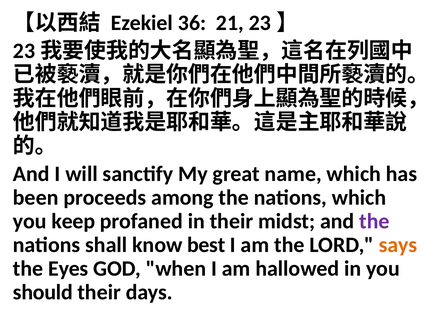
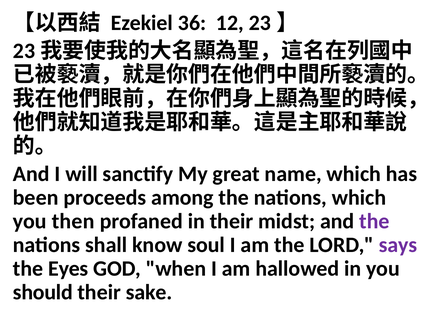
21: 21 -> 12 (230, 23)
keep: keep -> then (73, 221)
best: best -> soul (206, 245)
says colour: orange -> purple (398, 245)
days: days -> sake (149, 292)
